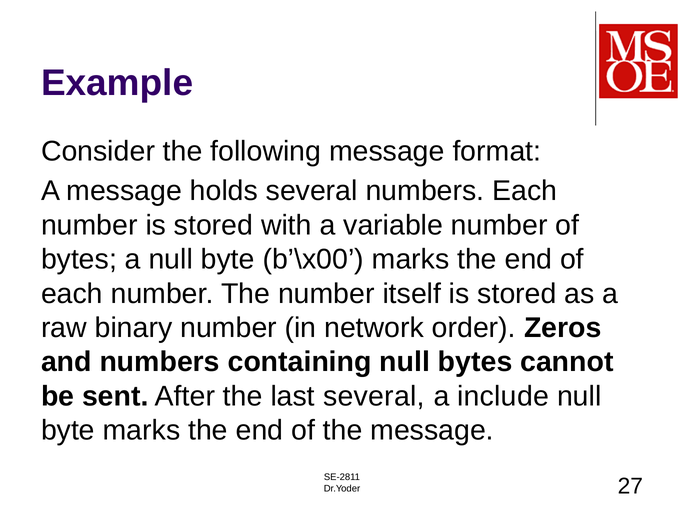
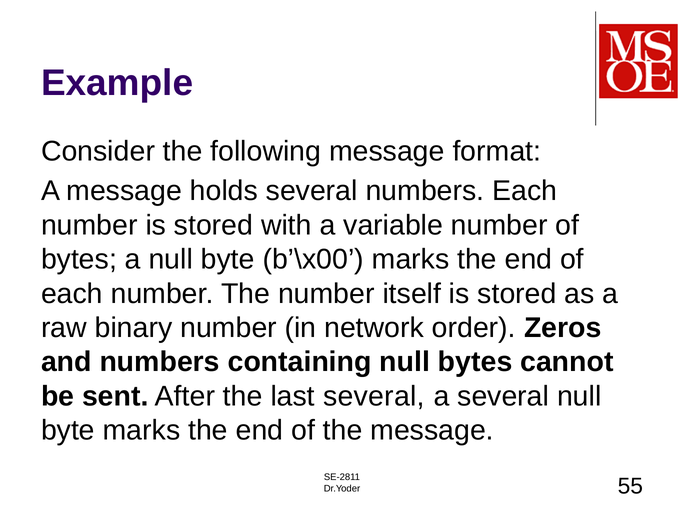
a include: include -> several (503, 396)
27: 27 -> 55 (630, 486)
